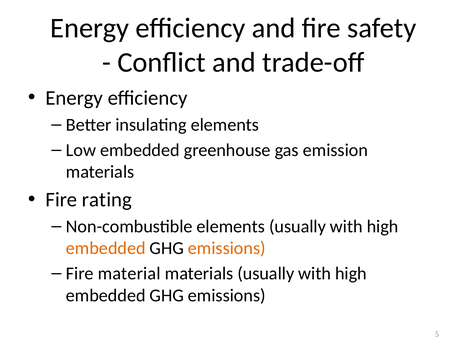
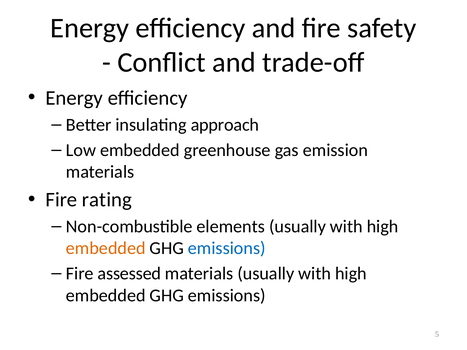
insulating elements: elements -> approach (225, 125)
emissions colour: orange -> blue (227, 248)
material: material -> assessed (129, 274)
